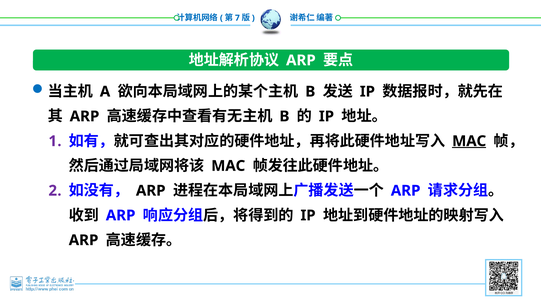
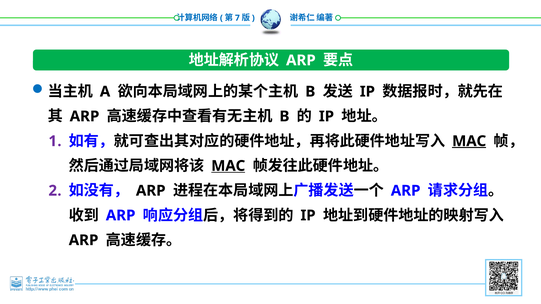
MAC underline: none -> present (228, 166)
